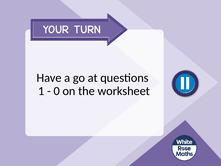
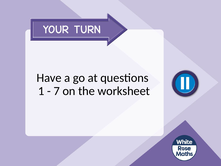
0: 0 -> 7 (57, 91)
